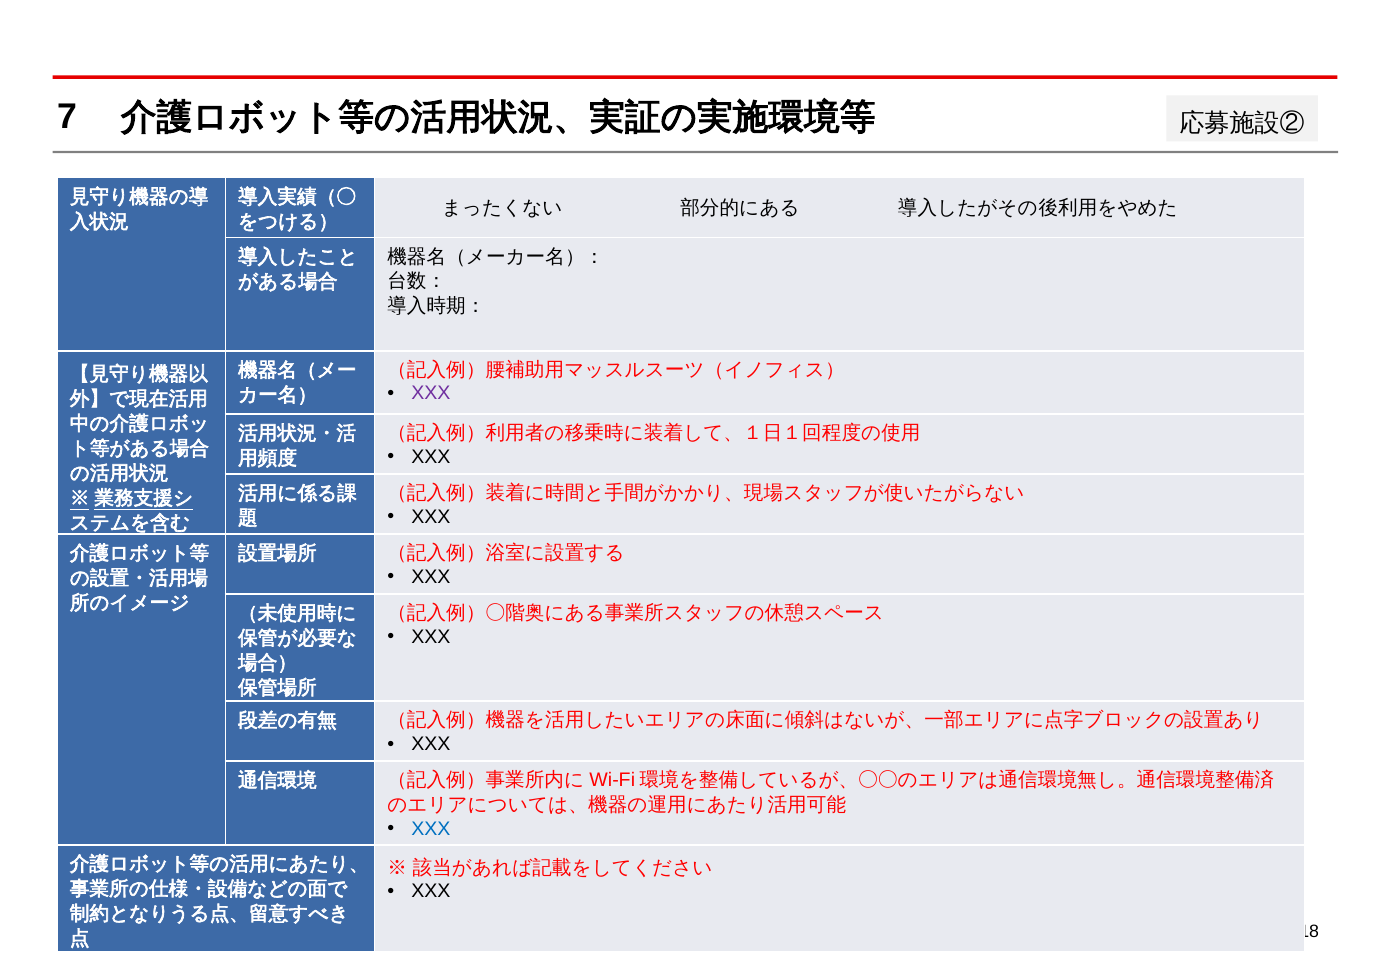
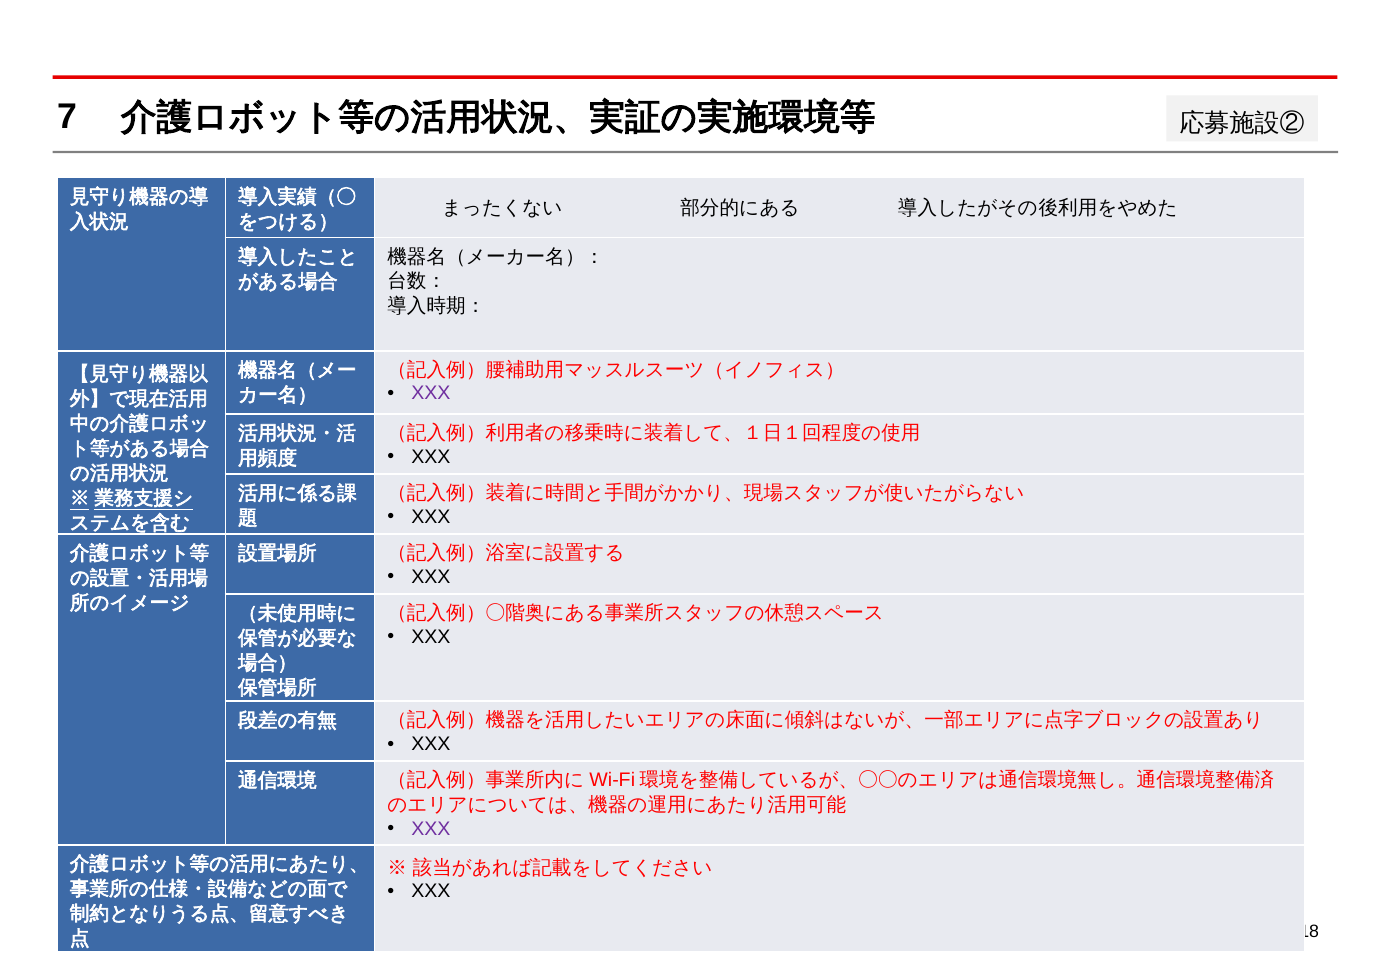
XXX colour: blue -> purple (431, 828)
